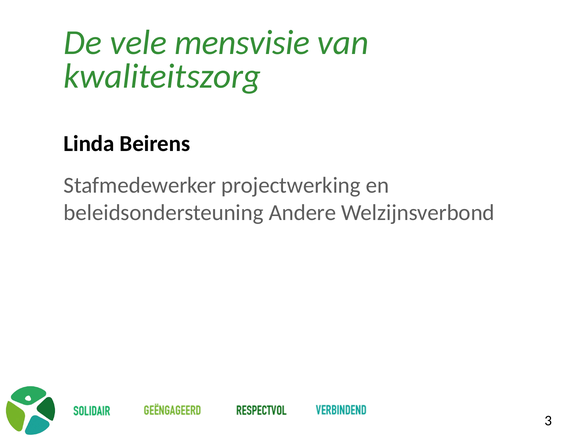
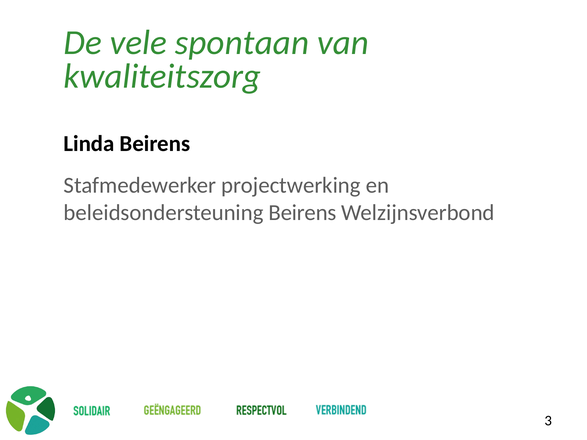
mensvisie: mensvisie -> spontaan (242, 43)
beleidsondersteuning Andere: Andere -> Beirens (303, 213)
